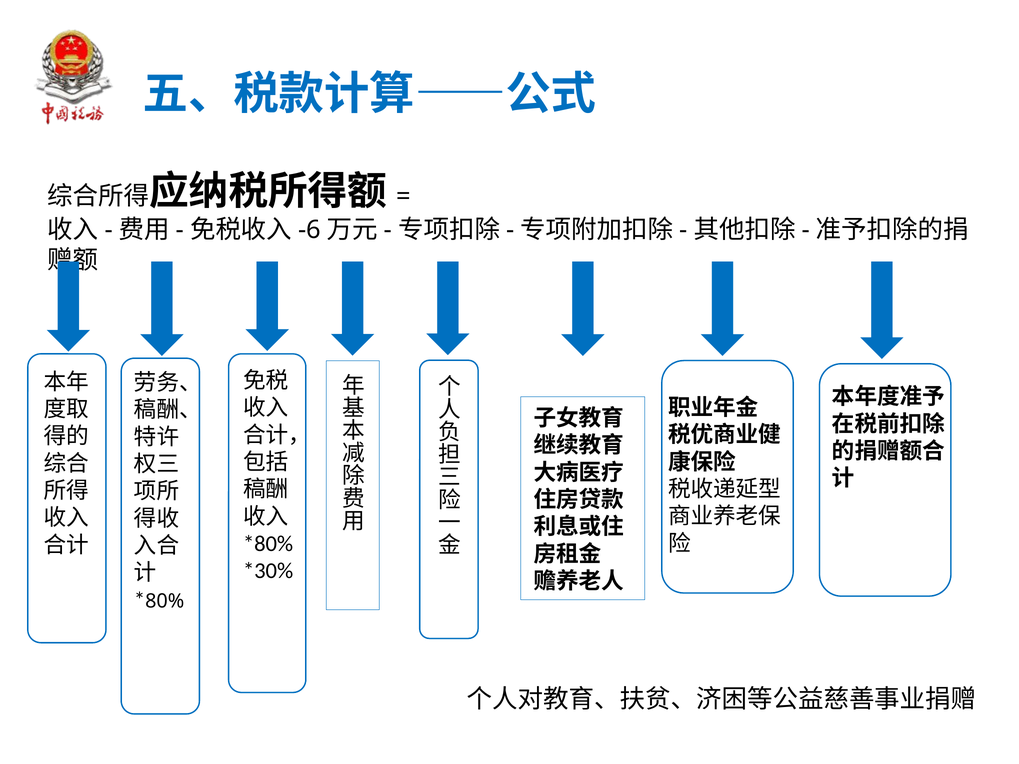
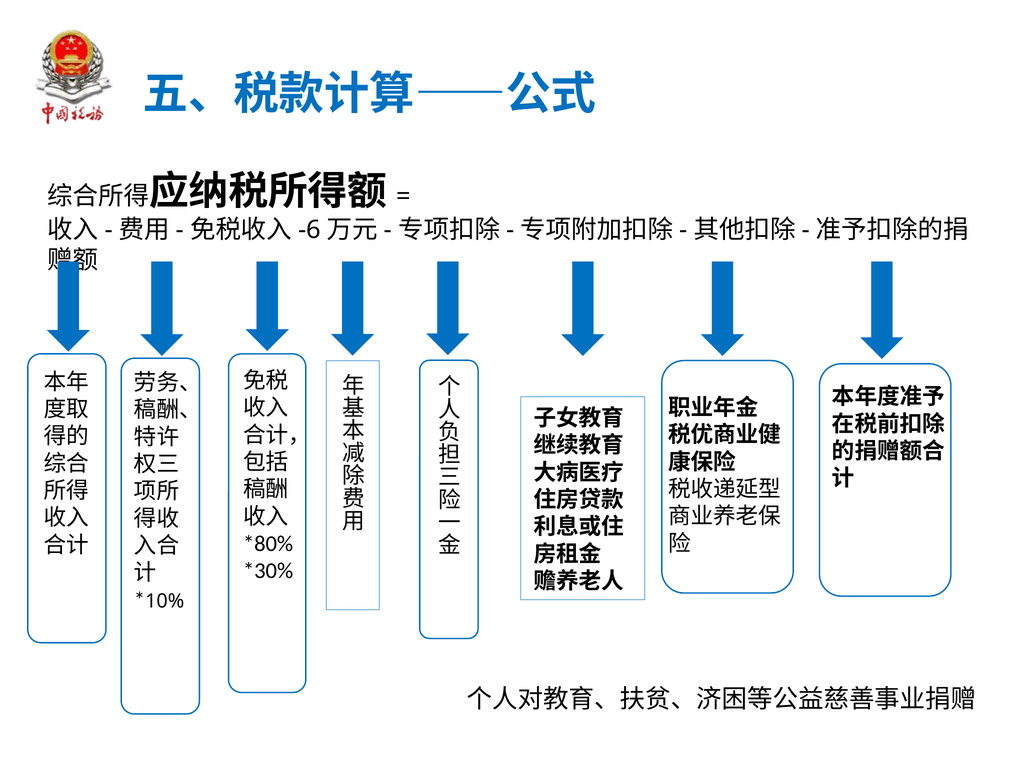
80%: 80% -> 10% (165, 601)
